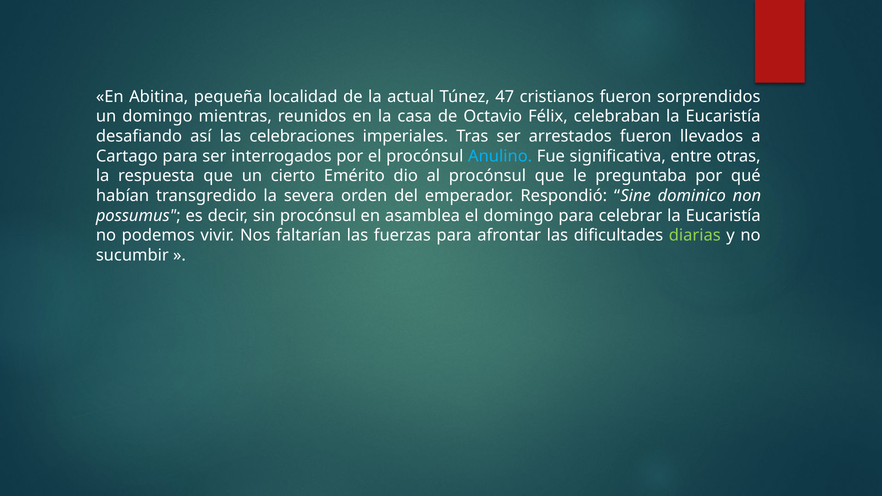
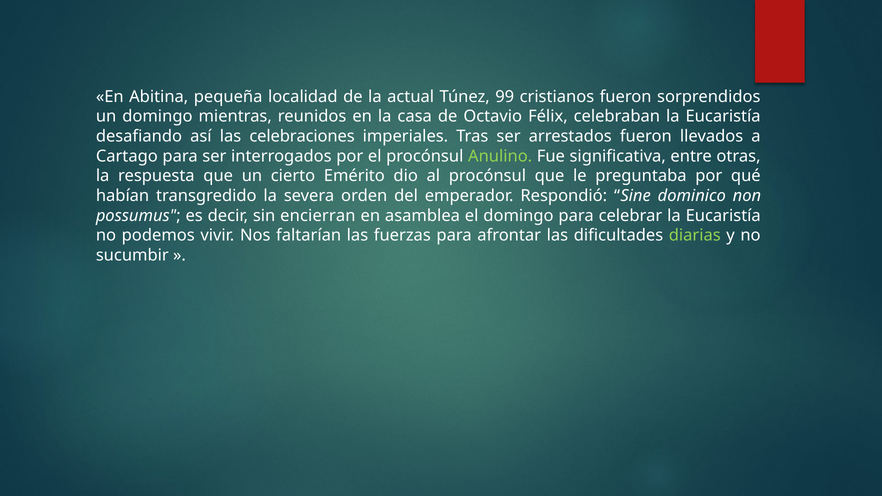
47: 47 -> 99 (505, 97)
Anulino colour: light blue -> light green (500, 156)
sin procónsul: procónsul -> encierran (318, 216)
